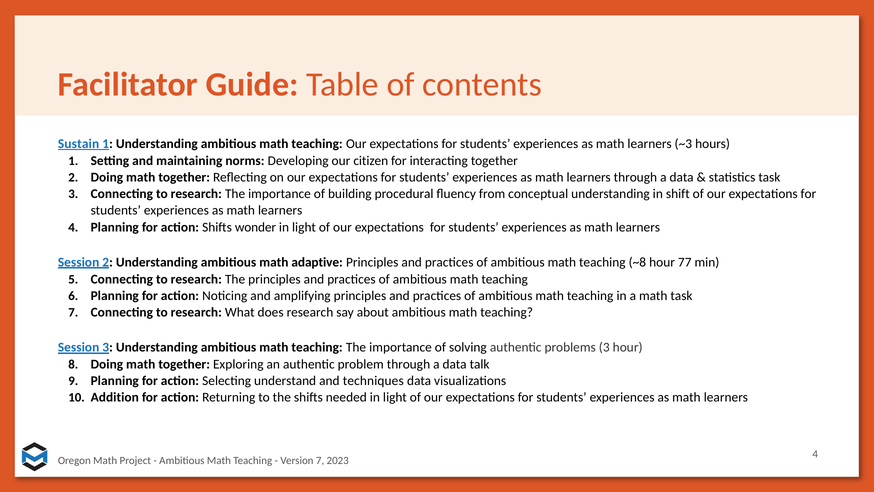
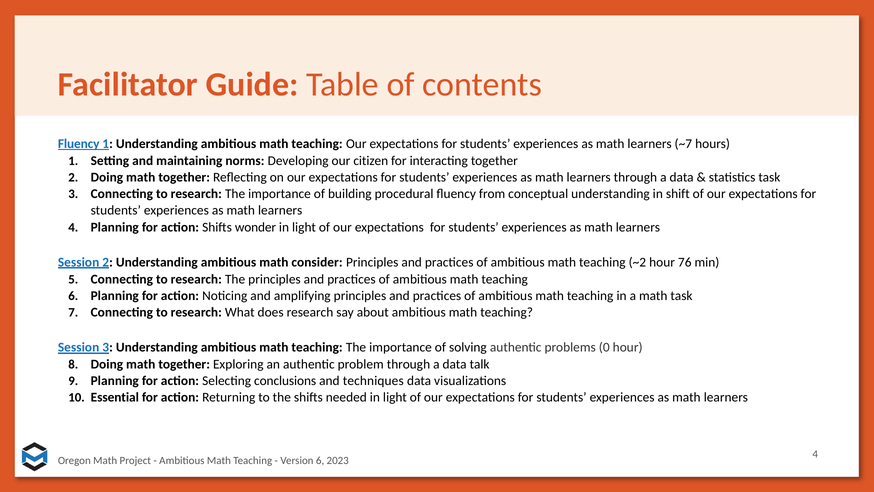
Sustain: Sustain -> Fluency (79, 144)
~3: ~3 -> ~7 (683, 144)
adaptive: adaptive -> consider (317, 262)
~8: ~8 -> ~2 (637, 262)
77: 77 -> 76 (685, 262)
problems 3: 3 -> 0 (604, 347)
understand: understand -> conclusions (285, 381)
Addition: Addition -> Essential (115, 397)
7: 7 -> 6 (320, 461)
